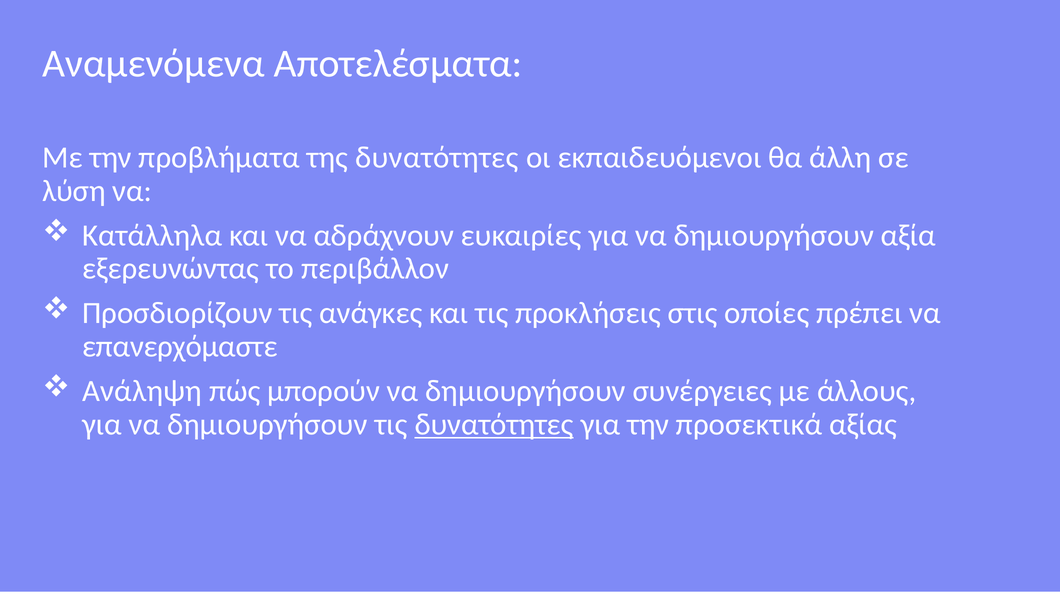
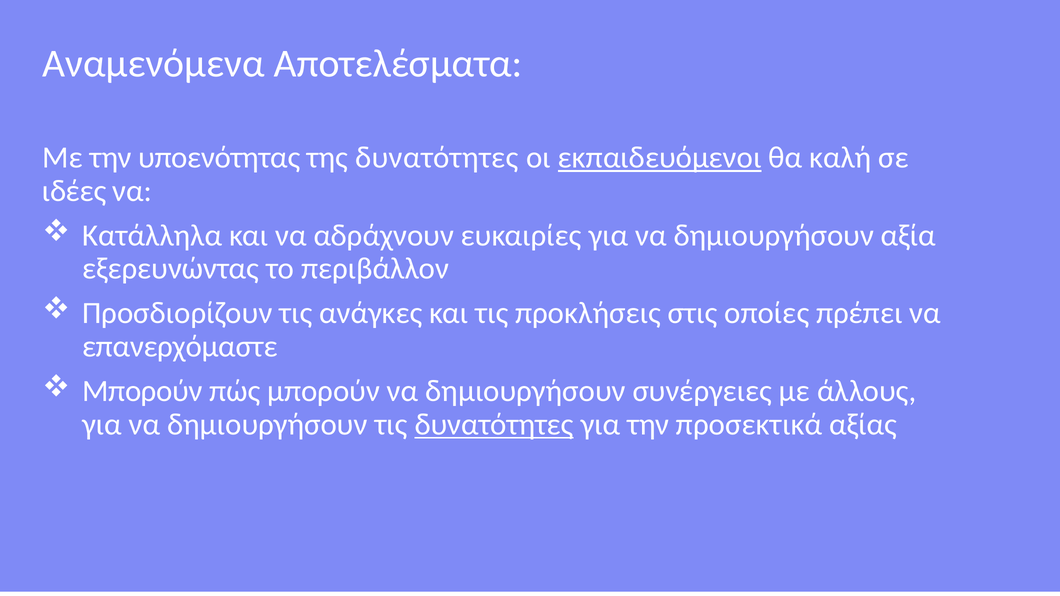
προβλήματα: προβλήματα -> υποενότητας (219, 158)
εκπαιδευόμενοι underline: none -> present (660, 158)
άλλη: άλλη -> καλή (840, 158)
λύση: λύση -> ιδέες (74, 191)
Ανάληψη: Ανάληψη -> Μπορούν (142, 391)
